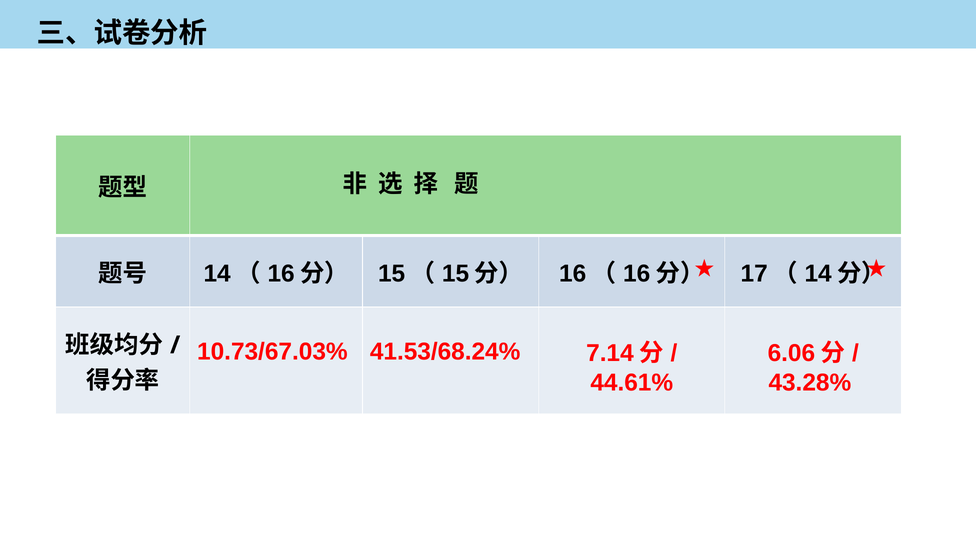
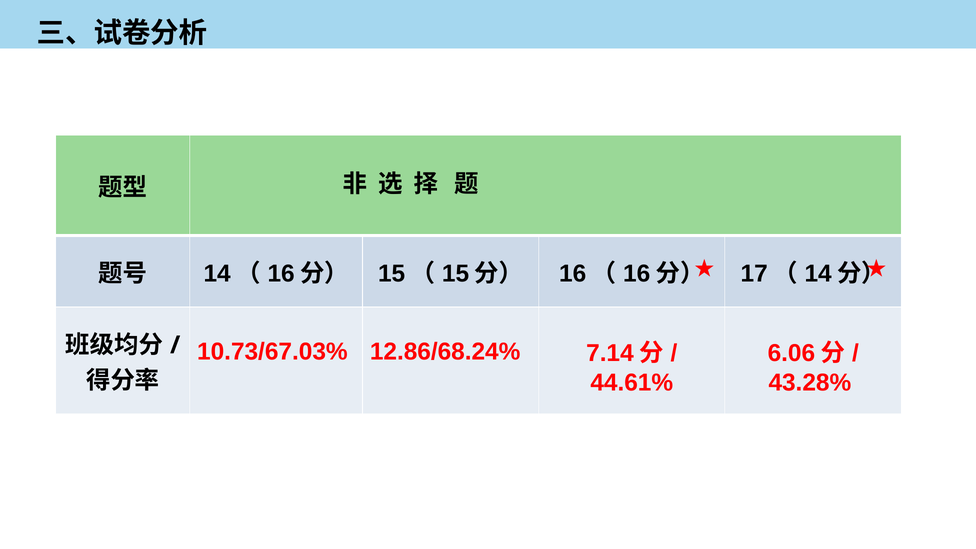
41.53/68.24%: 41.53/68.24% -> 12.86/68.24% (445, 352)
